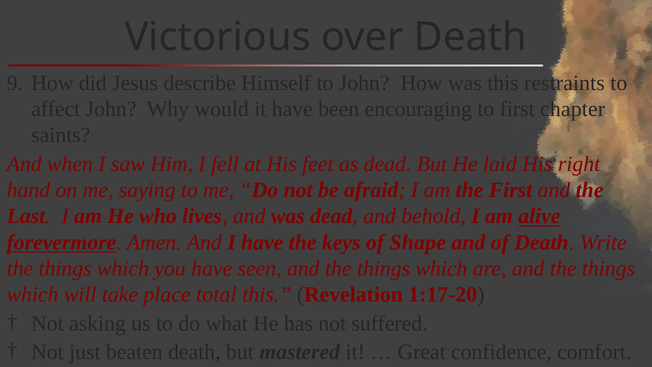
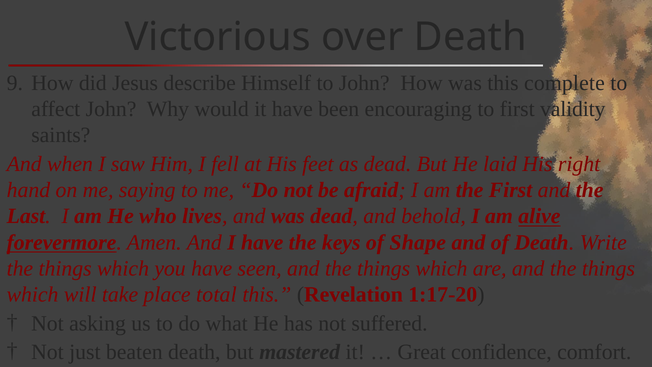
restraints: restraints -> complete (564, 83)
chapter: chapter -> validity (573, 109)
